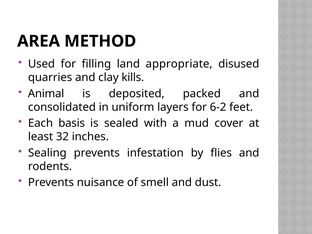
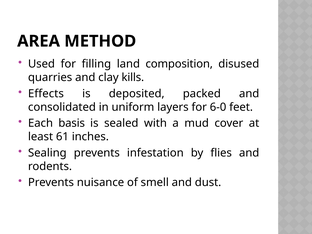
appropriate: appropriate -> composition (179, 64)
Animal: Animal -> Effects (46, 94)
6-2: 6-2 -> 6-0 (218, 107)
32: 32 -> 61 (62, 137)
